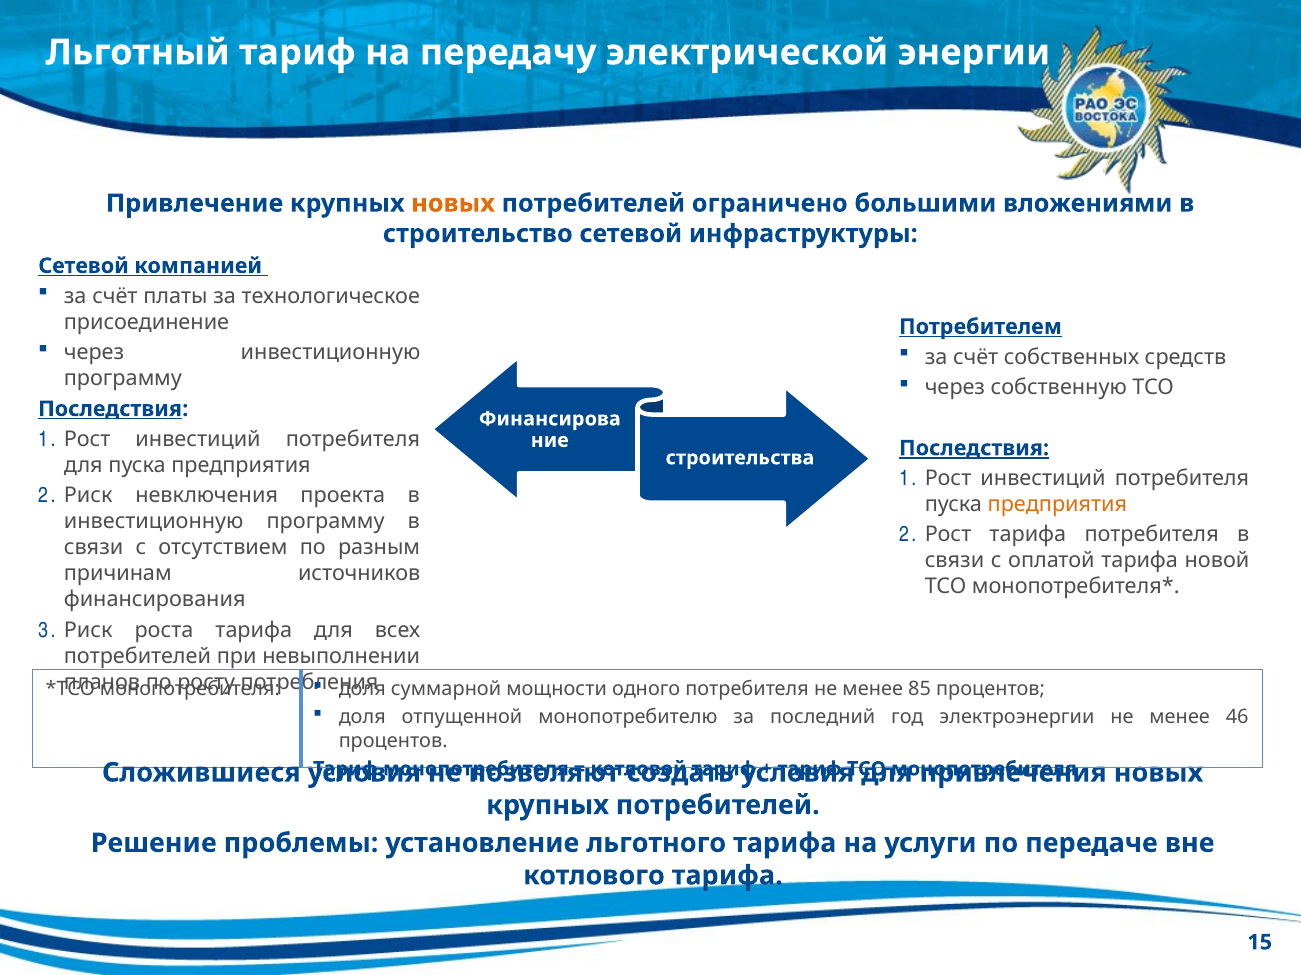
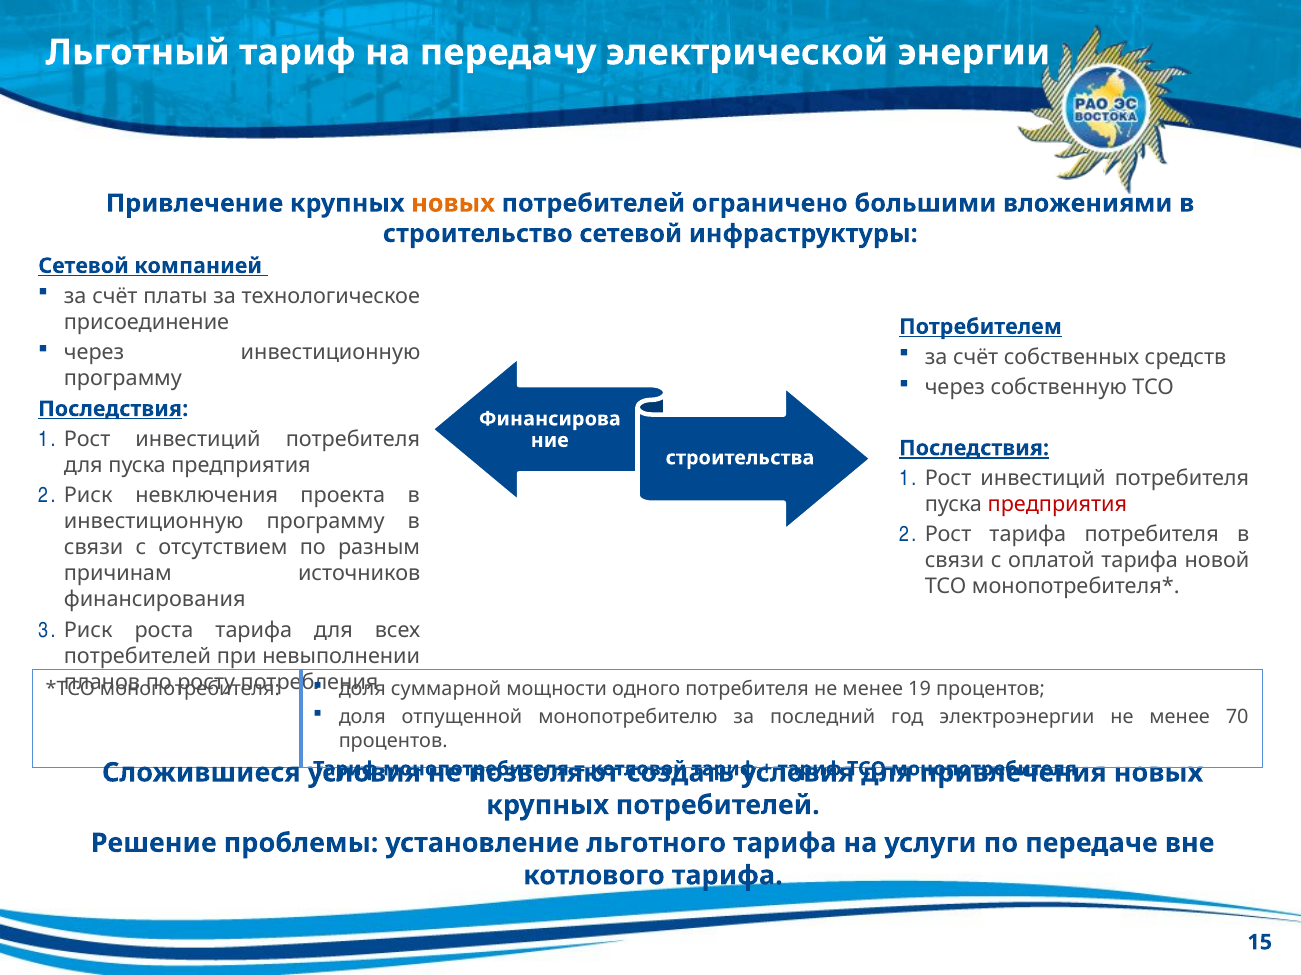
предприятия colour: orange -> red (1057, 505)
85: 85 -> 19 (919, 690)
46: 46 -> 70 (1237, 718)
